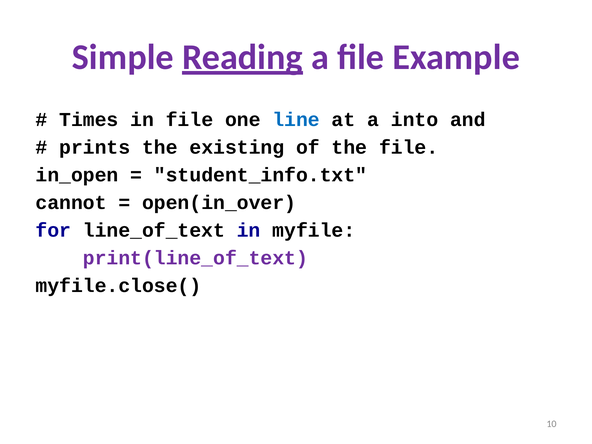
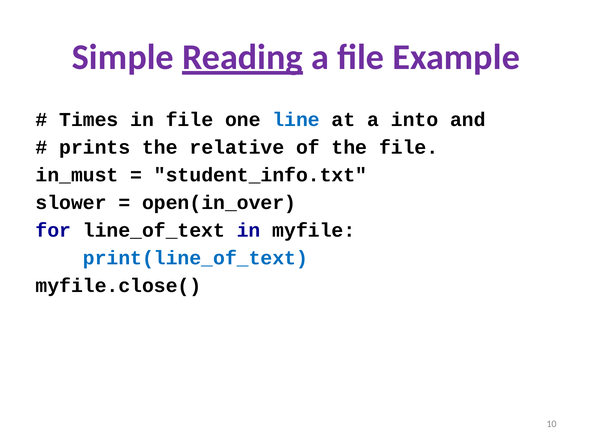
existing: existing -> relative (237, 147)
in_open: in_open -> in_must (77, 175)
cannot: cannot -> slower (71, 203)
print(line_of_text colour: purple -> blue (195, 258)
